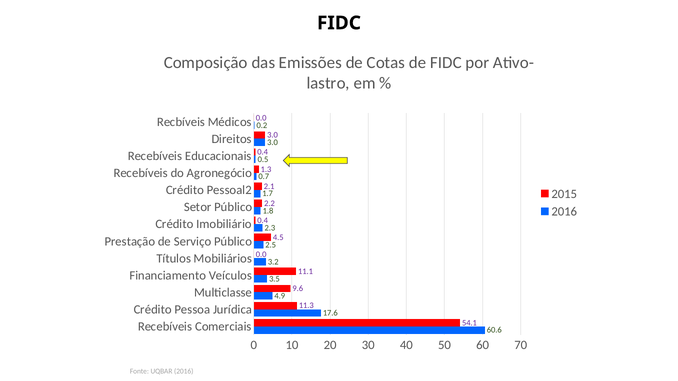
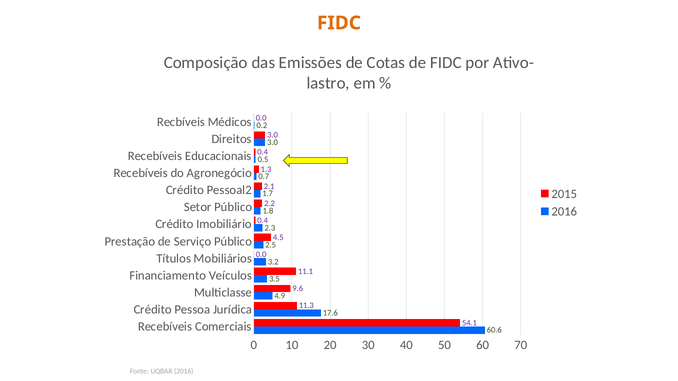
FIDC colour: black -> orange (339, 23)
